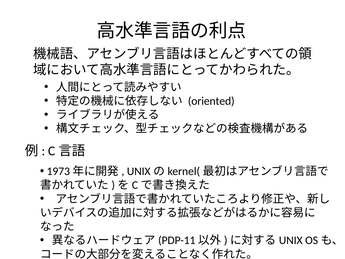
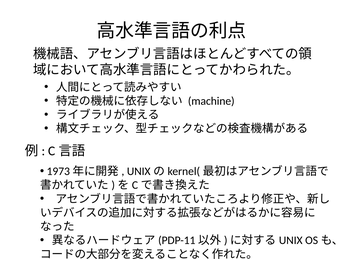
oriented: oriented -> machine (211, 101)
